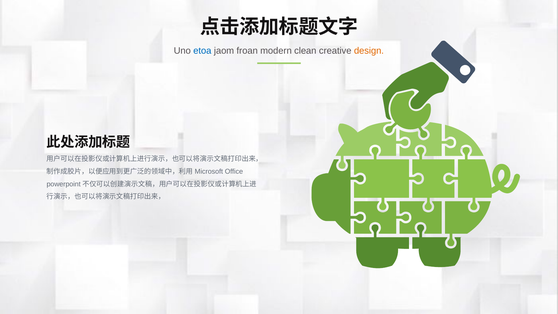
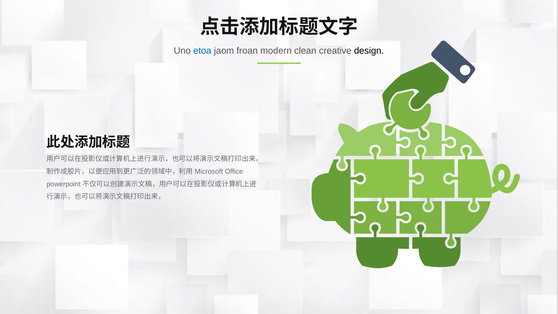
design colour: orange -> black (369, 51)
